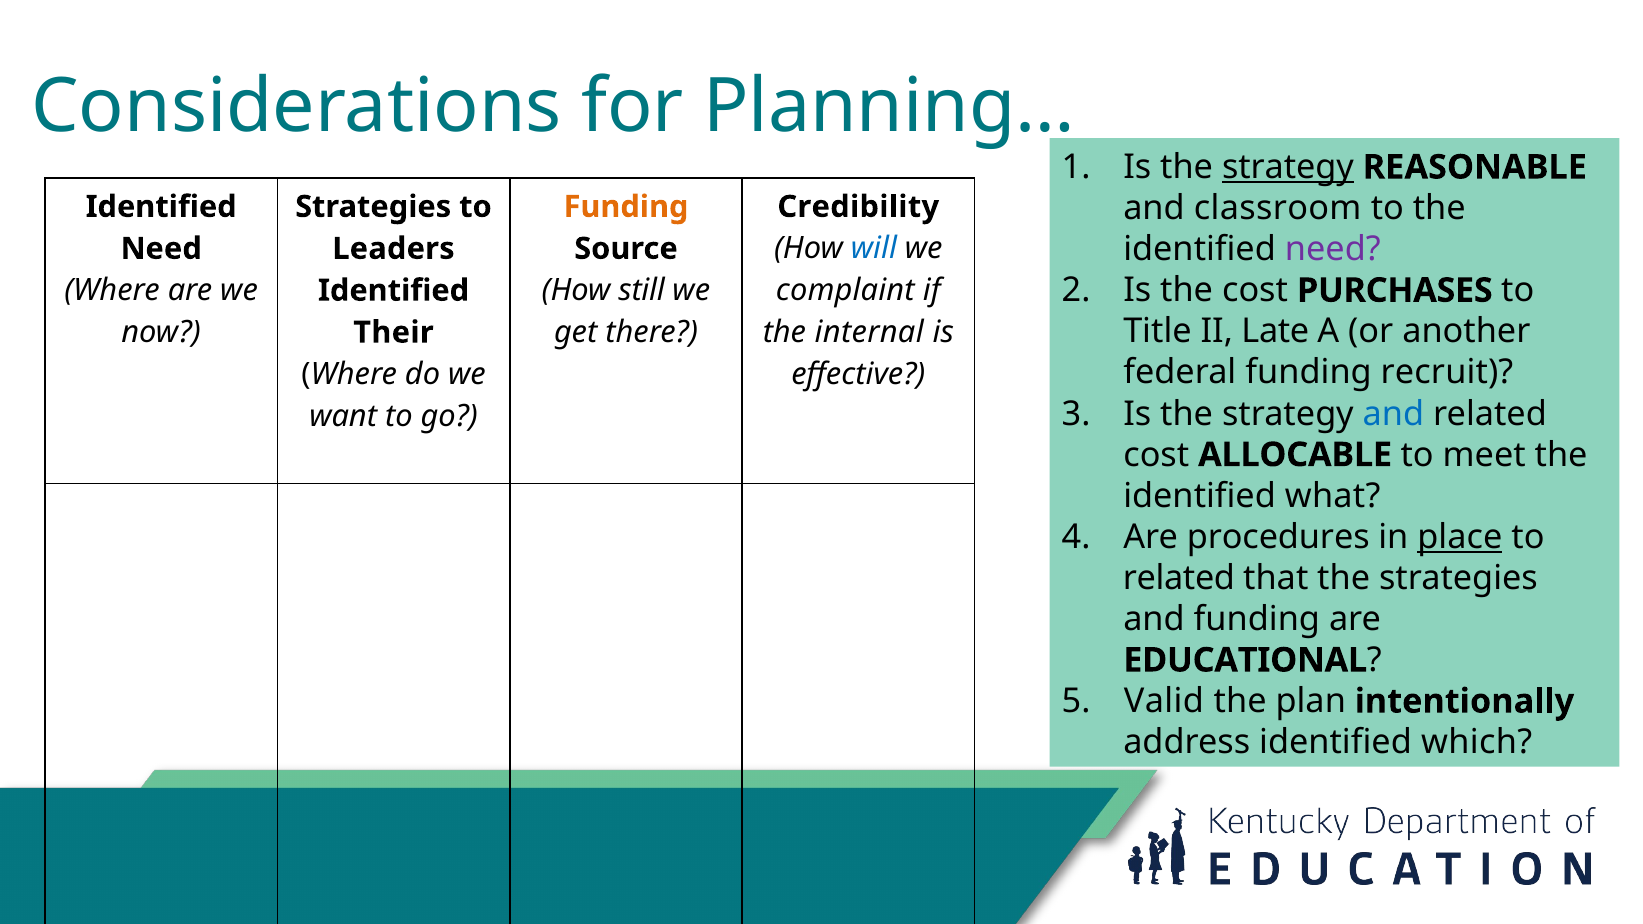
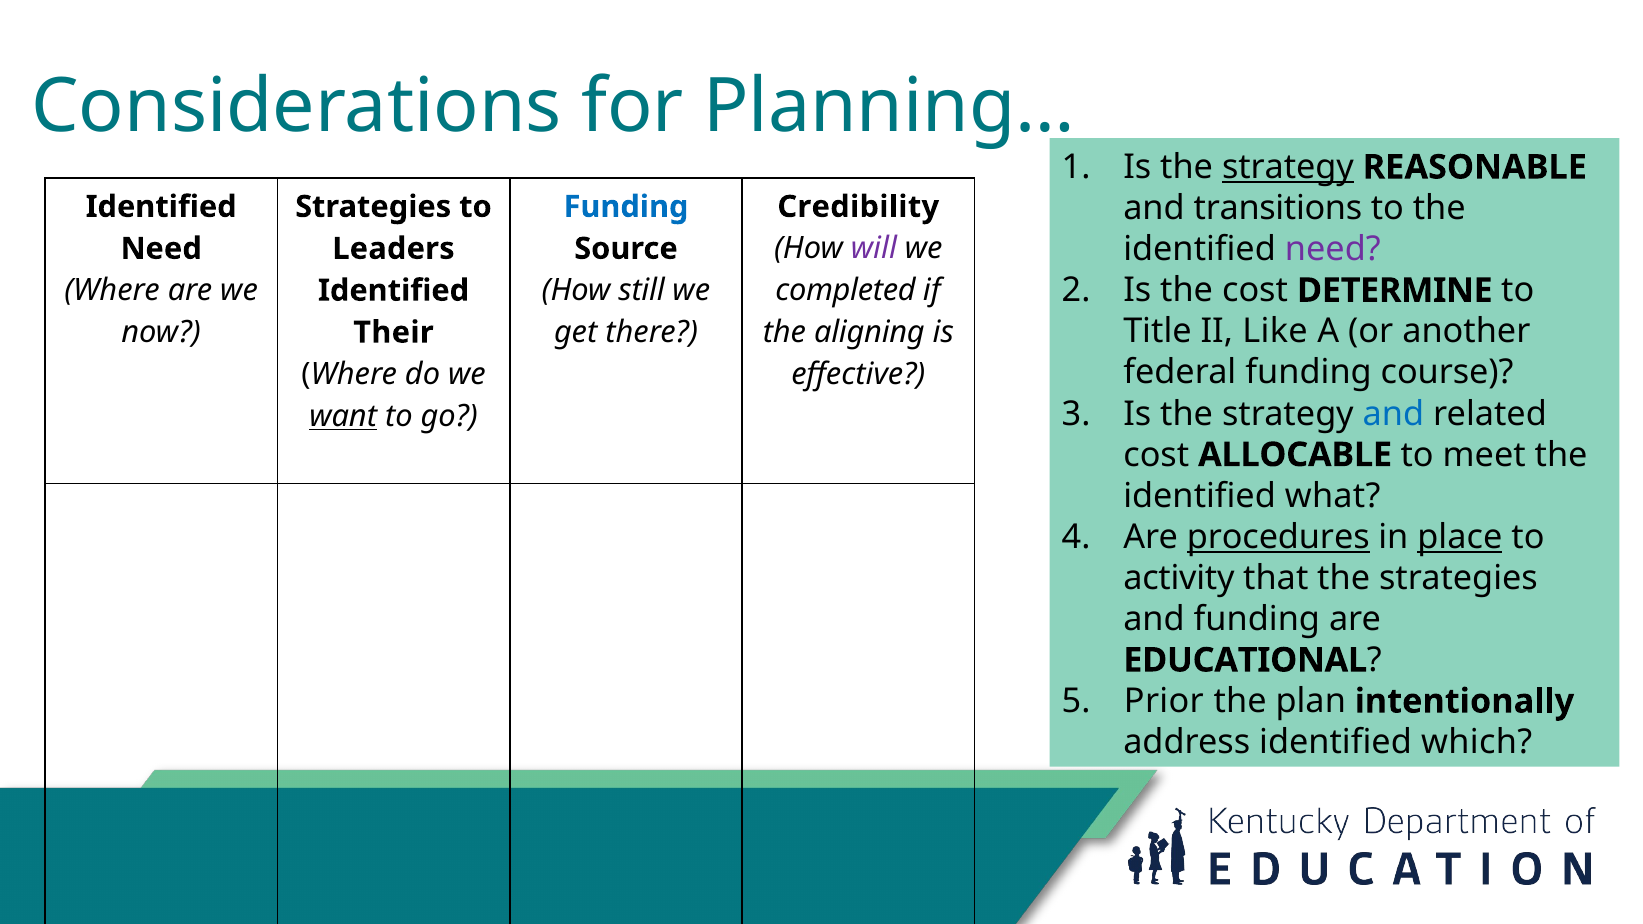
classroom: classroom -> transitions (1278, 208)
Funding colour: orange -> blue (626, 207)
will colour: blue -> purple (874, 249)
PURCHASES: PURCHASES -> DETERMINE (1395, 291)
complaint: complaint -> completed (846, 291)
Late: Late -> Like (1275, 332)
internal: internal -> aligning (869, 333)
recruit: recruit -> course (1447, 373)
want underline: none -> present (343, 416)
procedures underline: none -> present (1278, 537)
related: related -> activity (1179, 578)
Valid: Valid -> Prior (1164, 701)
